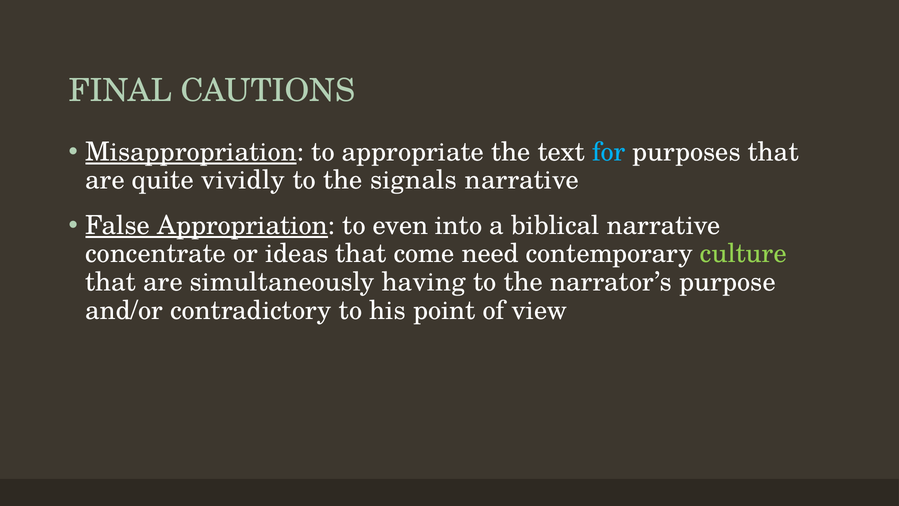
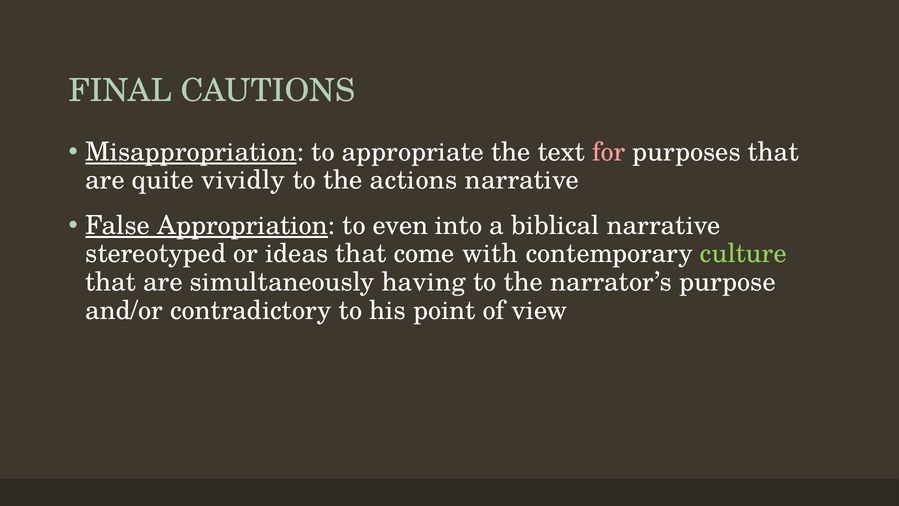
for colour: light blue -> pink (609, 152)
signals: signals -> actions (414, 180)
concentrate: concentrate -> stereotyped (156, 254)
need: need -> with (490, 254)
